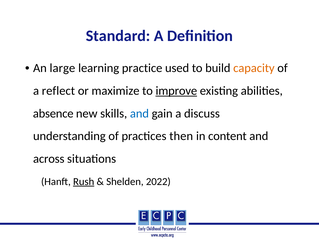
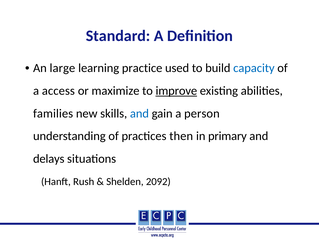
capacity colour: orange -> blue (254, 68)
reflect: reflect -> access (58, 91)
absence: absence -> families (53, 114)
discuss: discuss -> person (202, 114)
content: content -> primary (227, 136)
across: across -> delays (49, 159)
Rush underline: present -> none (84, 182)
2022: 2022 -> 2092 (158, 182)
